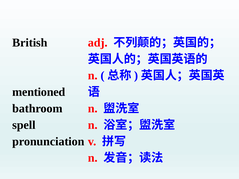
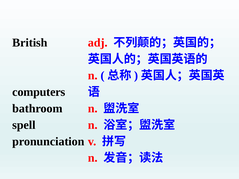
mentioned: mentioned -> computers (39, 92)
